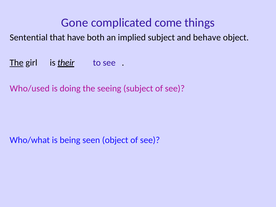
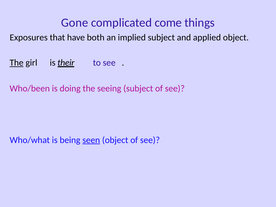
Sentential: Sentential -> Exposures (29, 37)
behave: behave -> applied (207, 37)
Who/used: Who/used -> Who/been (30, 88)
seen underline: none -> present (91, 140)
